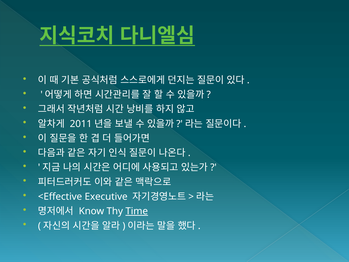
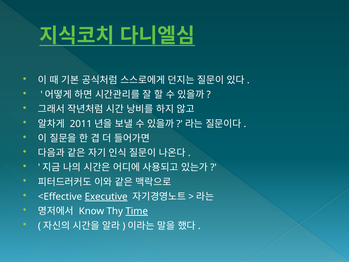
Executive underline: none -> present (106, 196)
